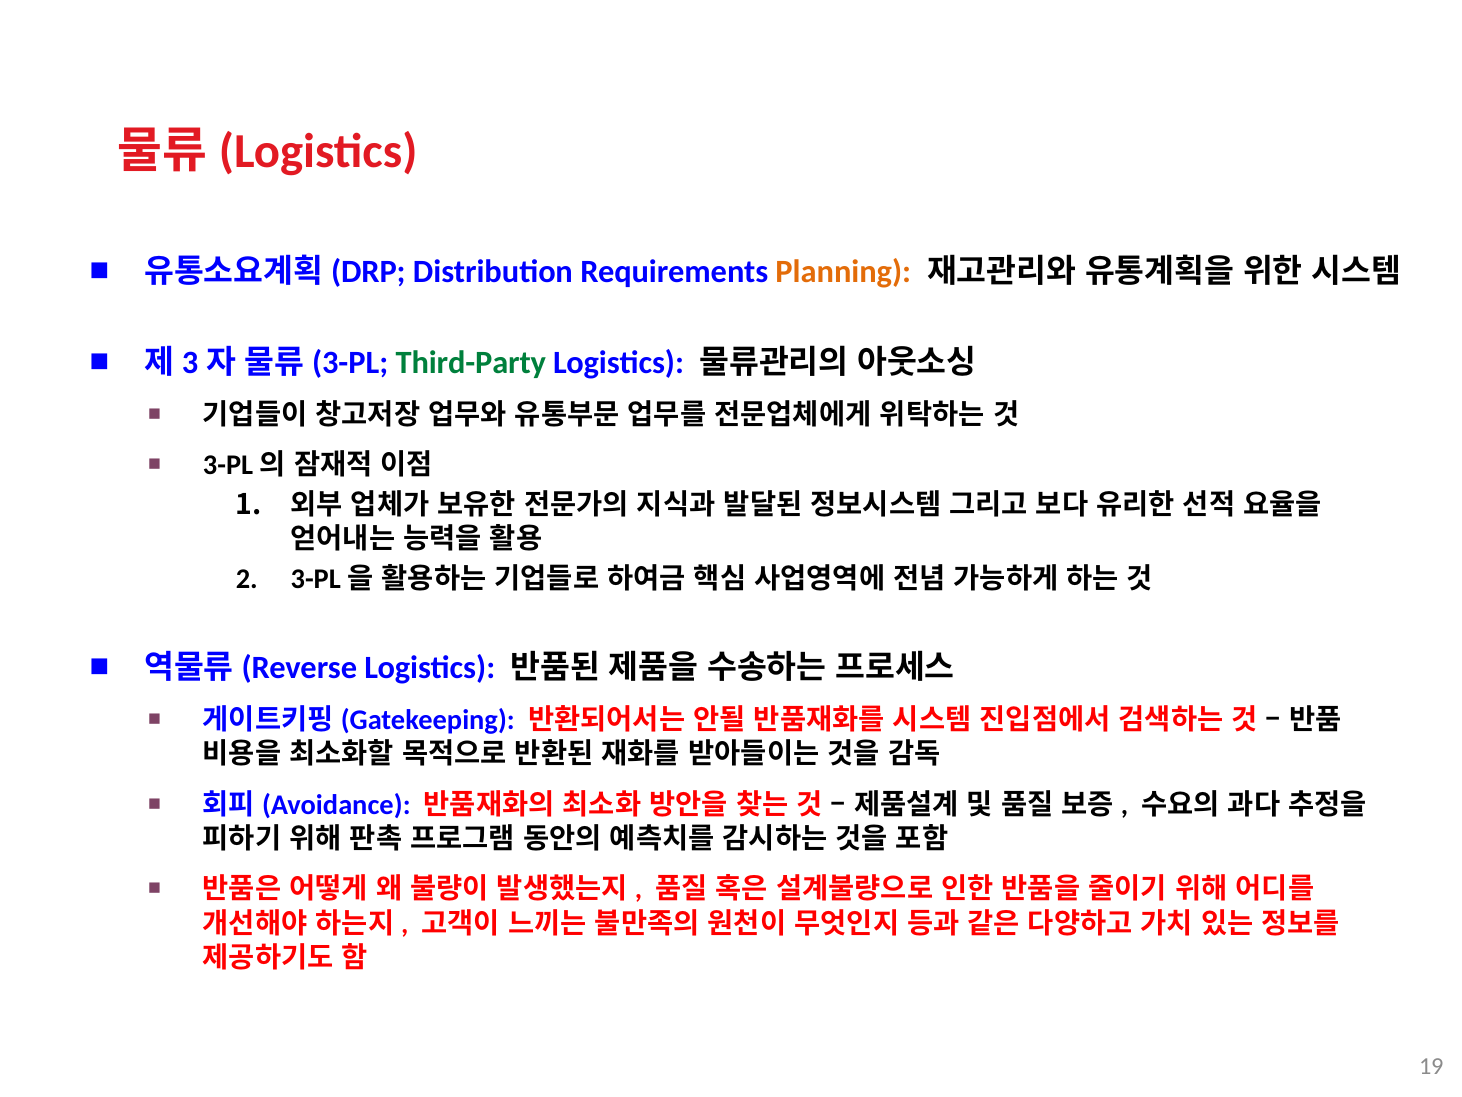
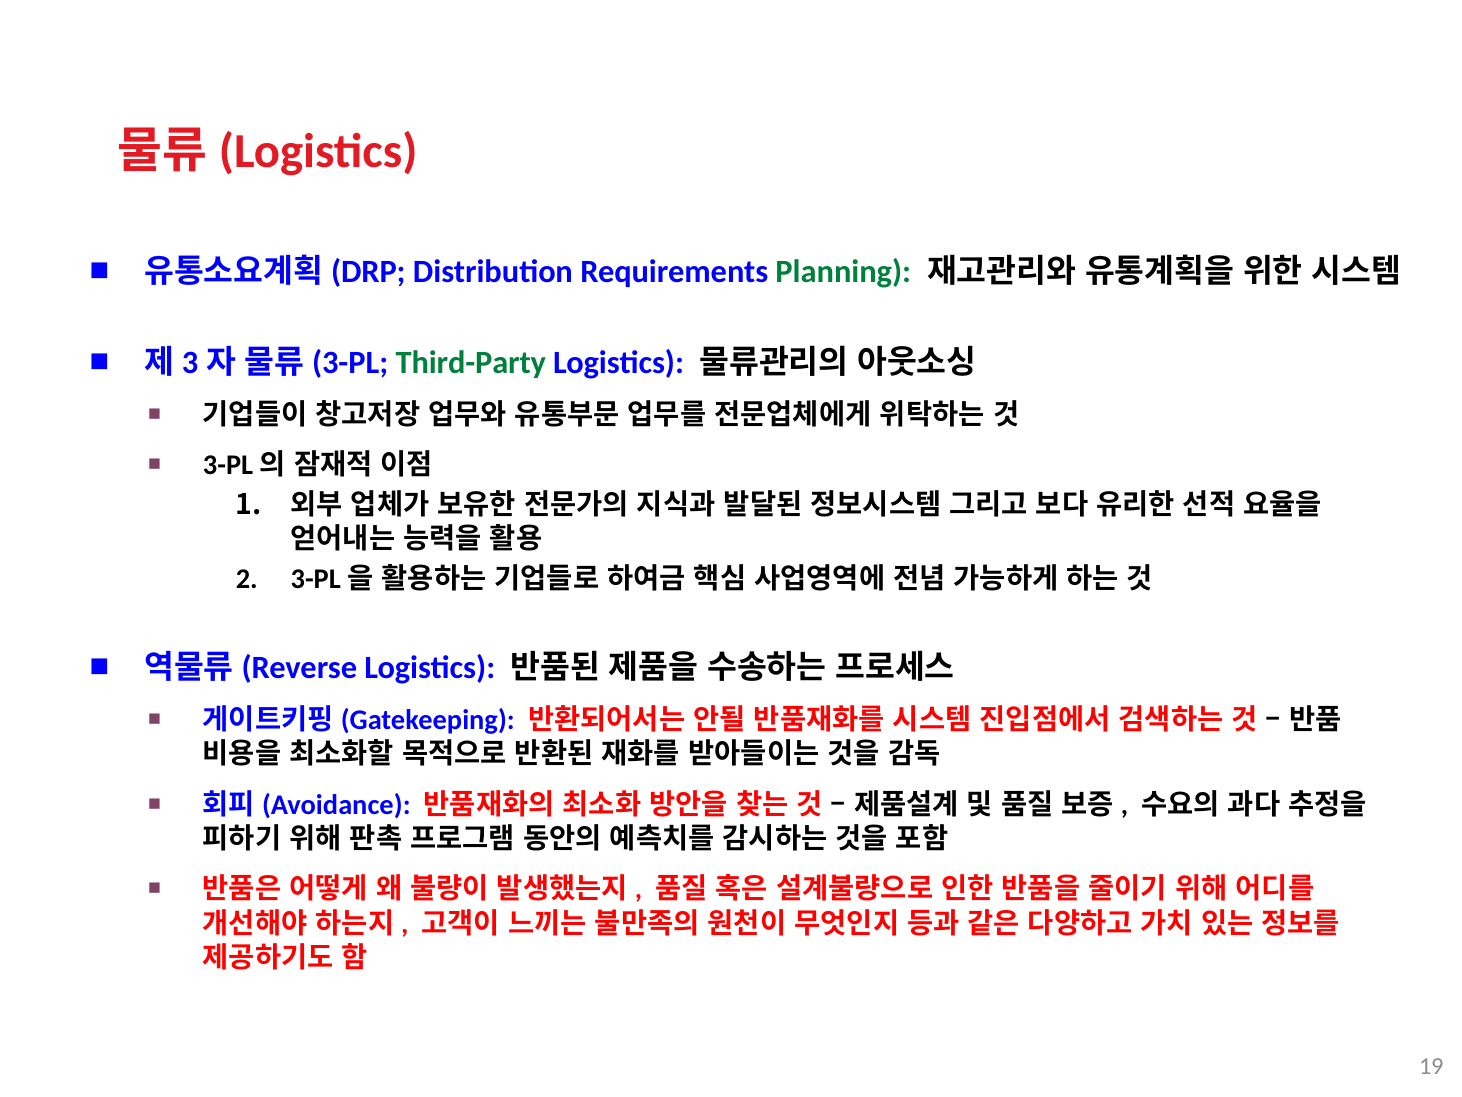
Planning colour: orange -> green (843, 271)
